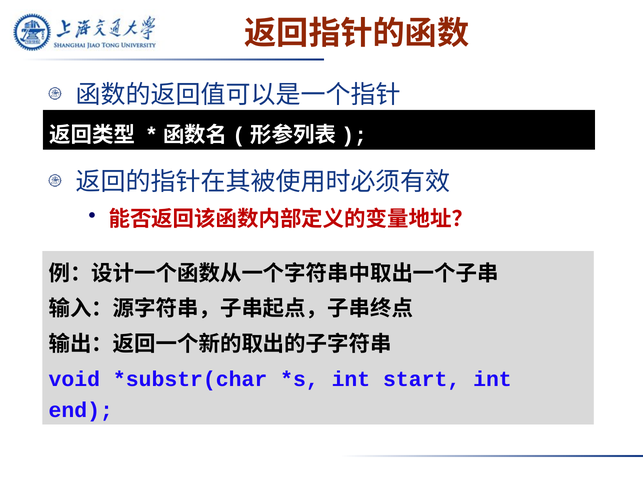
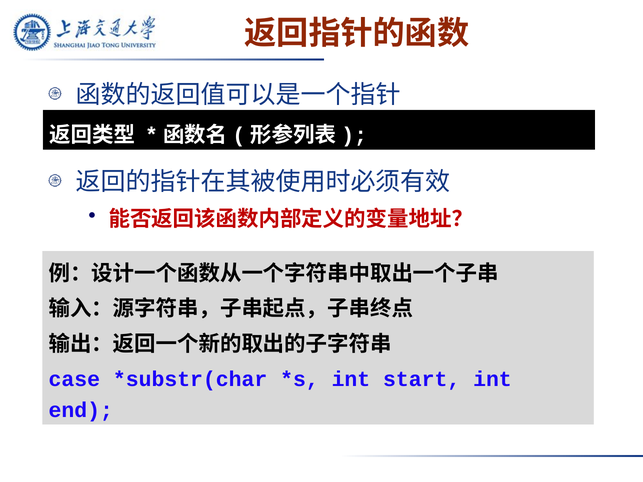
void: void -> case (74, 379)
